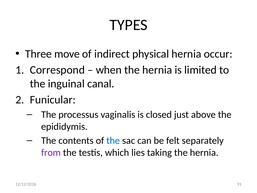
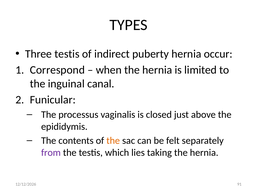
Three move: move -> testis (67, 54)
physical: physical -> puberty (151, 54)
the colour: blue -> orange (113, 140)
